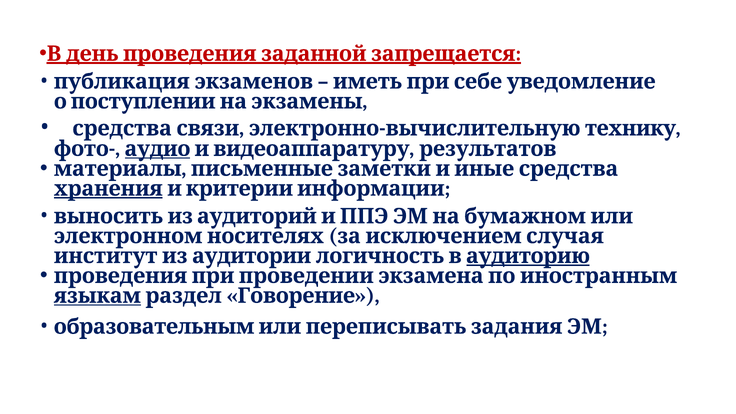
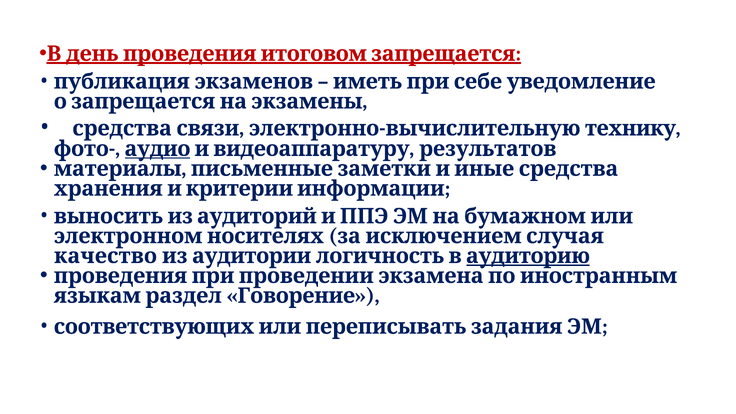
заданной: заданной -> итоговом (314, 54)
о поступлении: поступлении -> запрещается (143, 101)
хранения underline: present -> none (108, 189)
институт: институт -> качество (105, 256)
языкам underline: present -> none (97, 296)
образовательным: образовательным -> соответствующих (154, 327)
